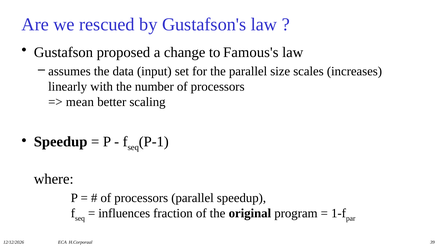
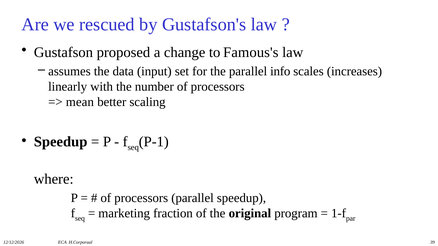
size: size -> info (280, 71)
influences: influences -> marketing (124, 214)
